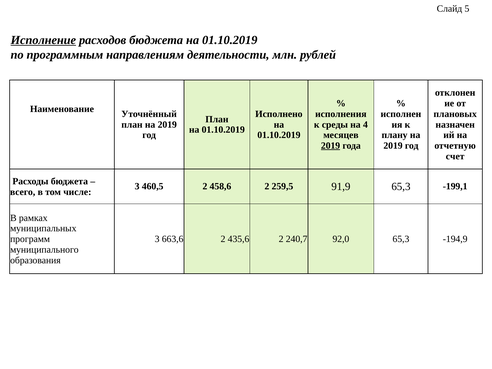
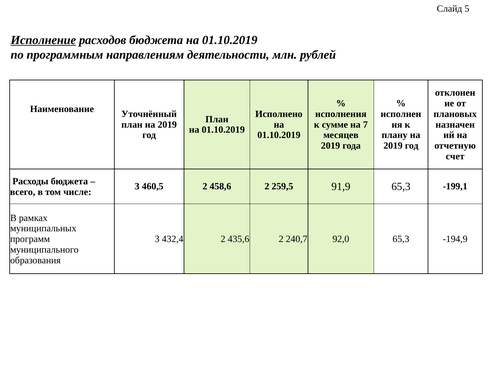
среды: среды -> сумме (335, 125)
4: 4 -> 7 (365, 125)
2019 underline: present -> none (331, 146)
663,6: 663,6 -> 432,4 (173, 239)
